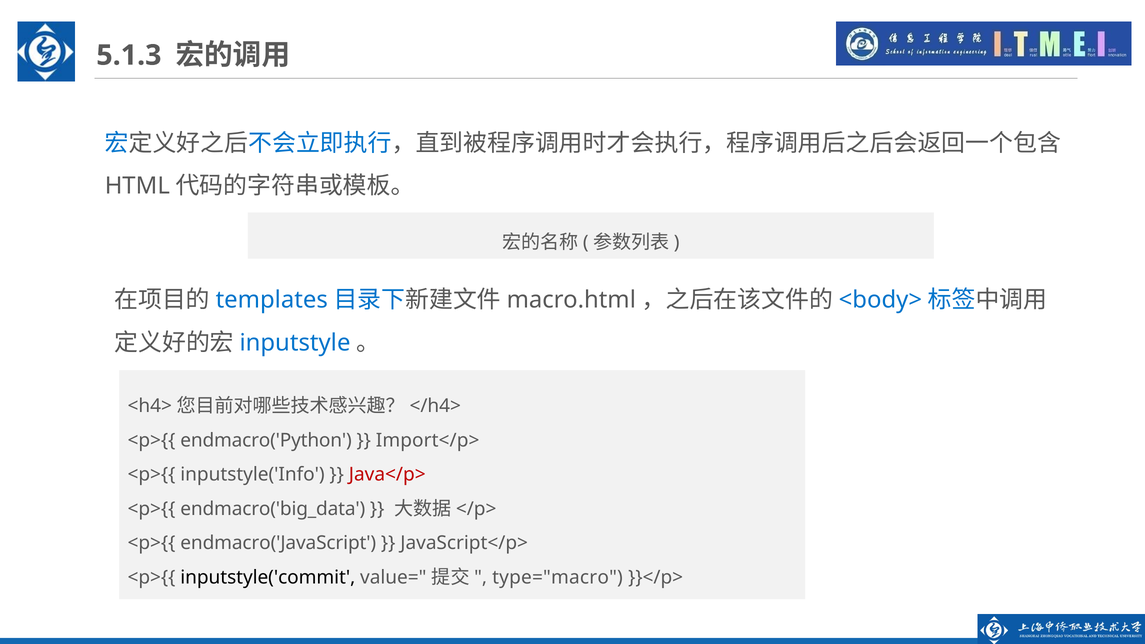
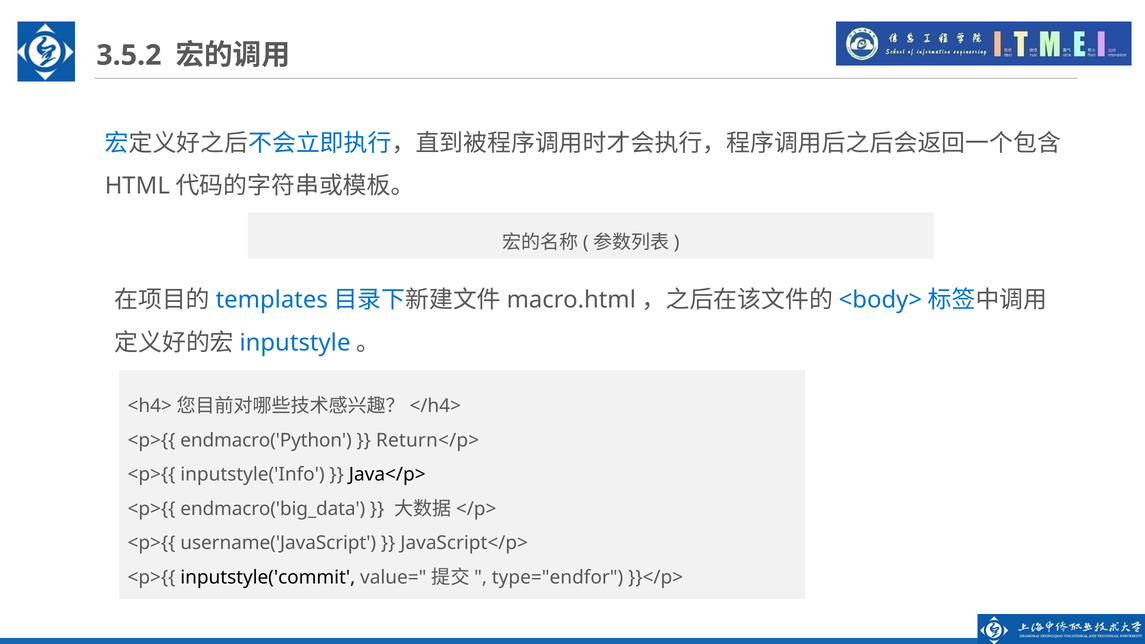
5.1.3: 5.1.3 -> 3.5.2 (129, 55)
Import</p>: Import</p> -> Return</p> (428, 440)
Java</p> colour: red -> black (387, 475)
endmacro('JavaScript: endmacro('JavaScript -> username('JavaScript (278, 543)
type="macro: type="macro -> type="endfor (558, 578)
